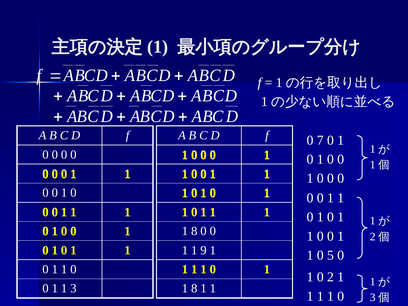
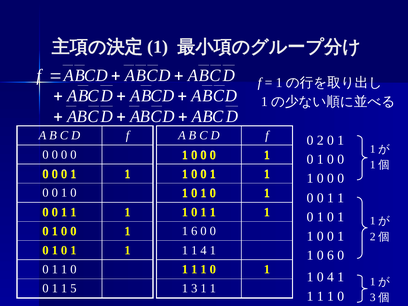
7: 7 -> 2 (320, 140)
8: 8 -> 6 (194, 231)
1 9: 9 -> 4 (204, 250)
0 5: 5 -> 6 (330, 255)
0 2: 2 -> 4 (330, 277)
3: 3 -> 5 (73, 288)
8: 8 -> 3 (194, 288)
